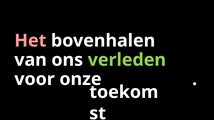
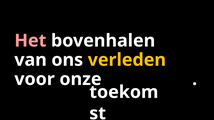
verleden colour: light green -> yellow (127, 60)
